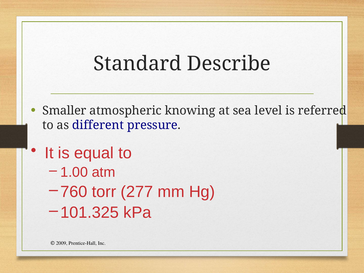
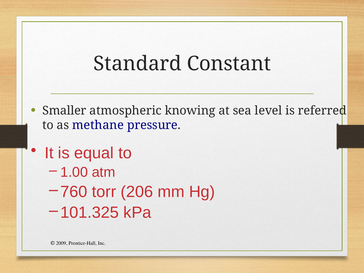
Describe: Describe -> Constant (229, 64)
different: different -> methane (98, 125)
277: 277 -> 206 (137, 192)
